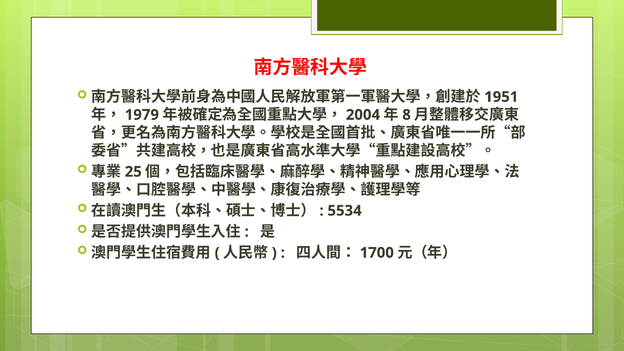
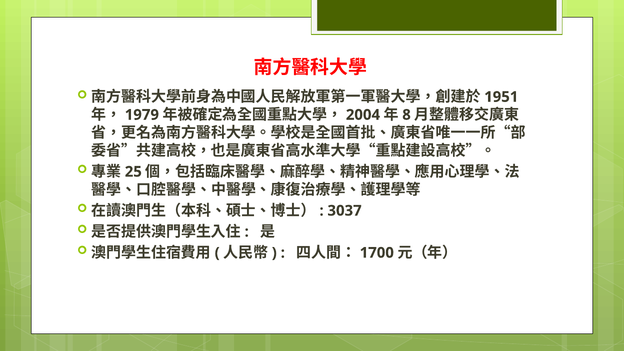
5534: 5534 -> 3037 (345, 211)
